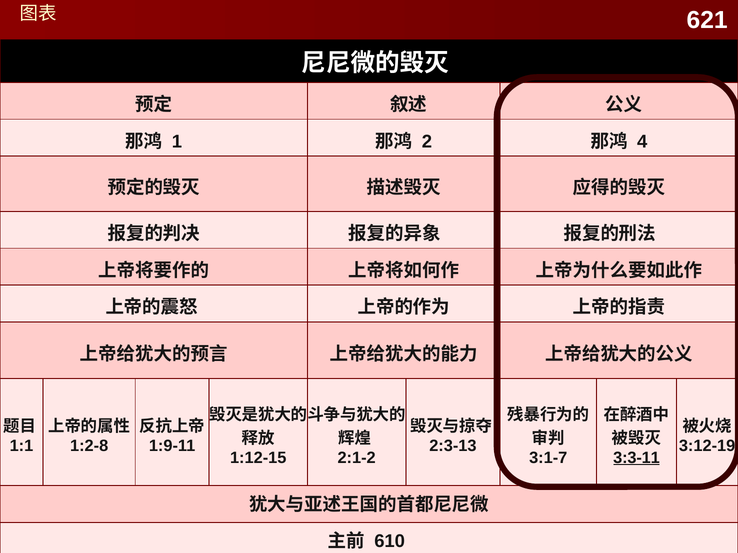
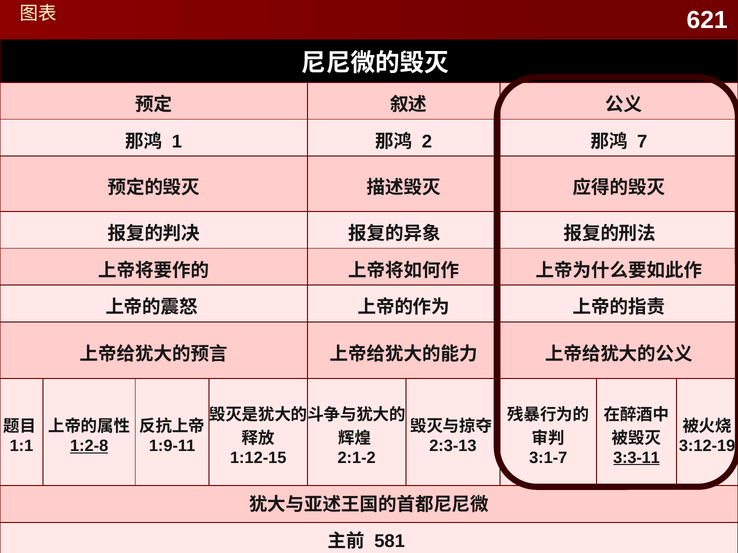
4: 4 -> 7 (642, 142)
1:2-8 underline: none -> present (89, 446)
610: 610 -> 581 (390, 542)
